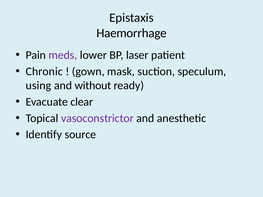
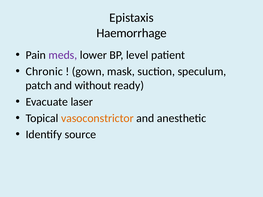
laser: laser -> level (137, 55)
using: using -> patch (39, 86)
clear: clear -> laser (82, 102)
vasoconstrictor colour: purple -> orange (97, 118)
